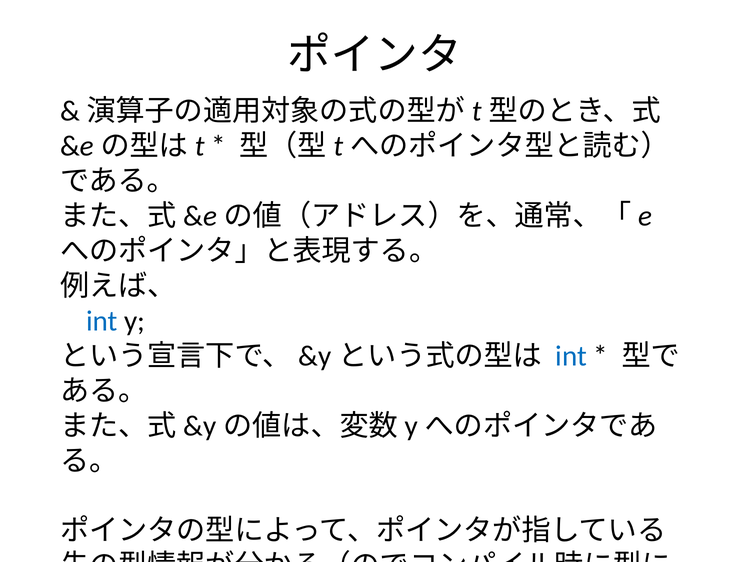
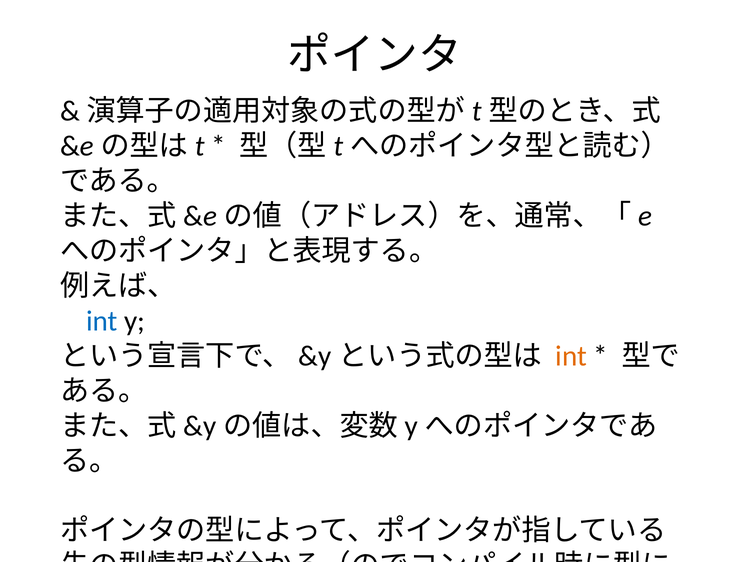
int colour: blue -> orange (571, 356)
